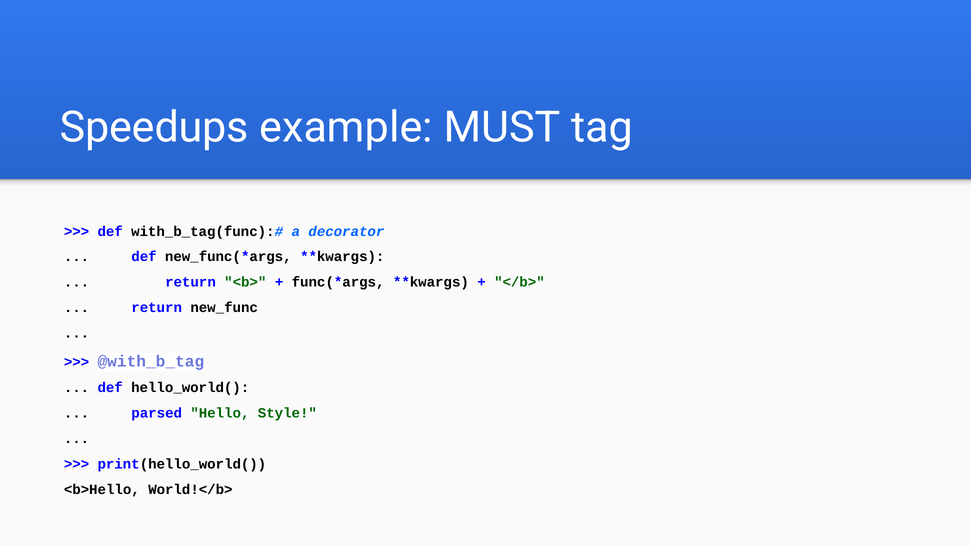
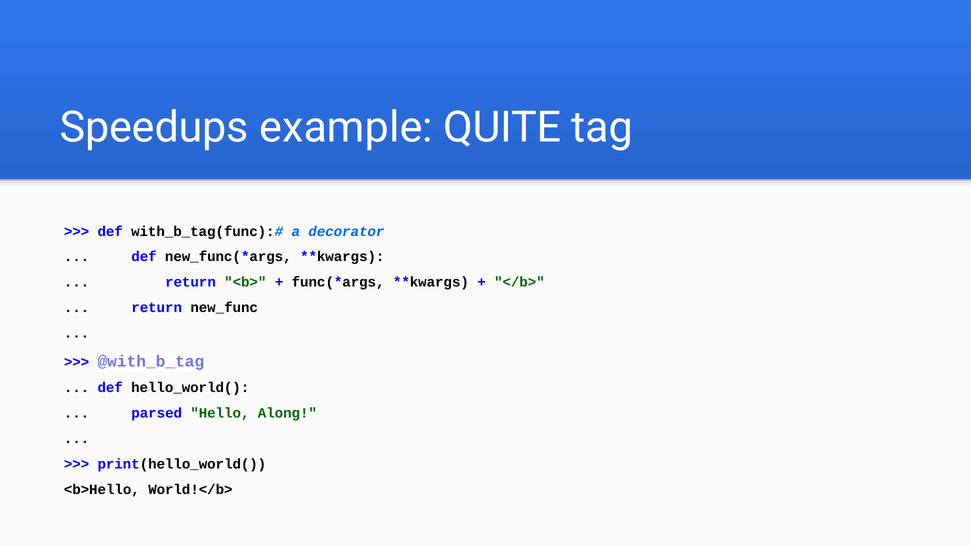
MUST: MUST -> QUITE (502, 127)
Style: Style -> Along (287, 413)
